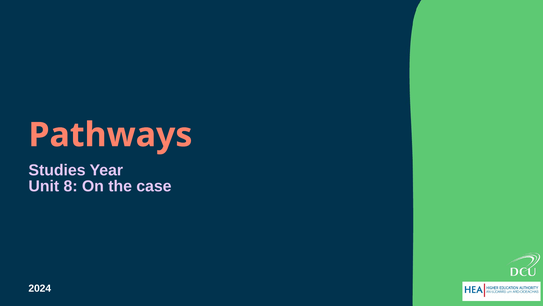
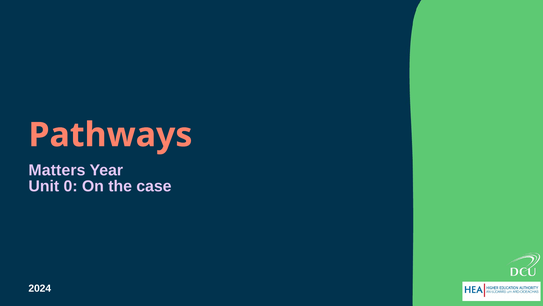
Studies: Studies -> Matters (57, 170)
8: 8 -> 0 (71, 186)
